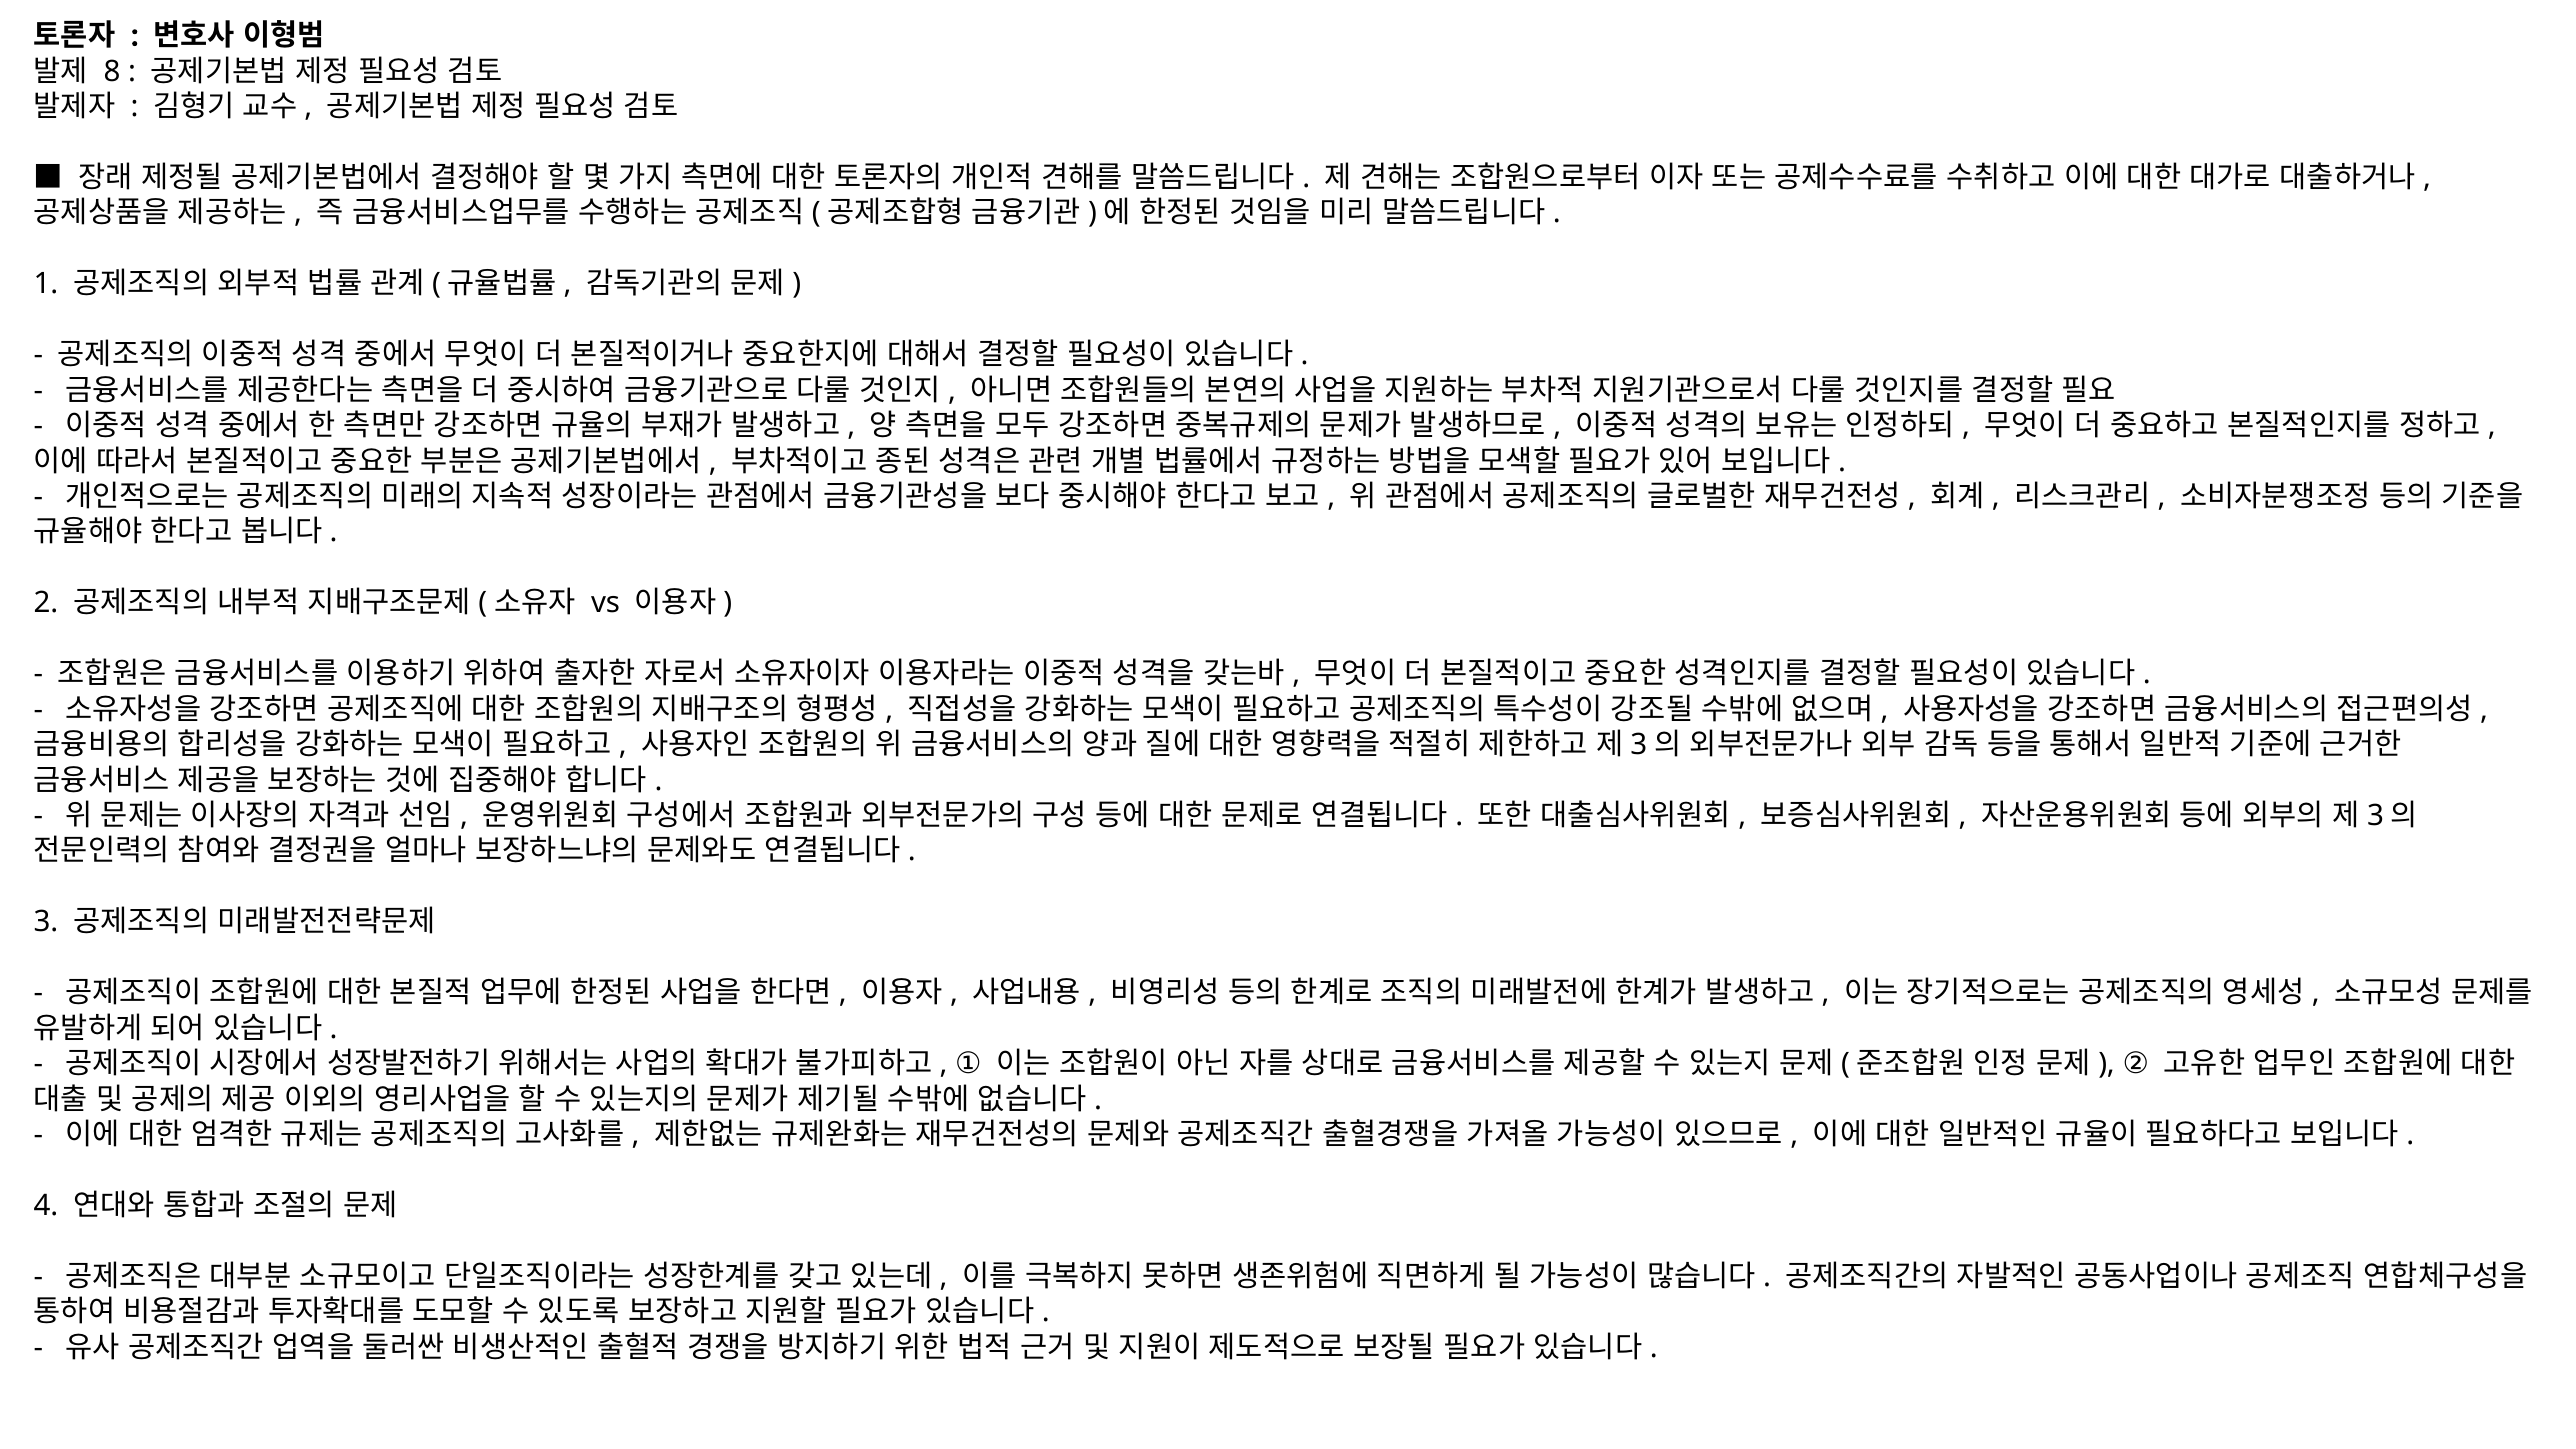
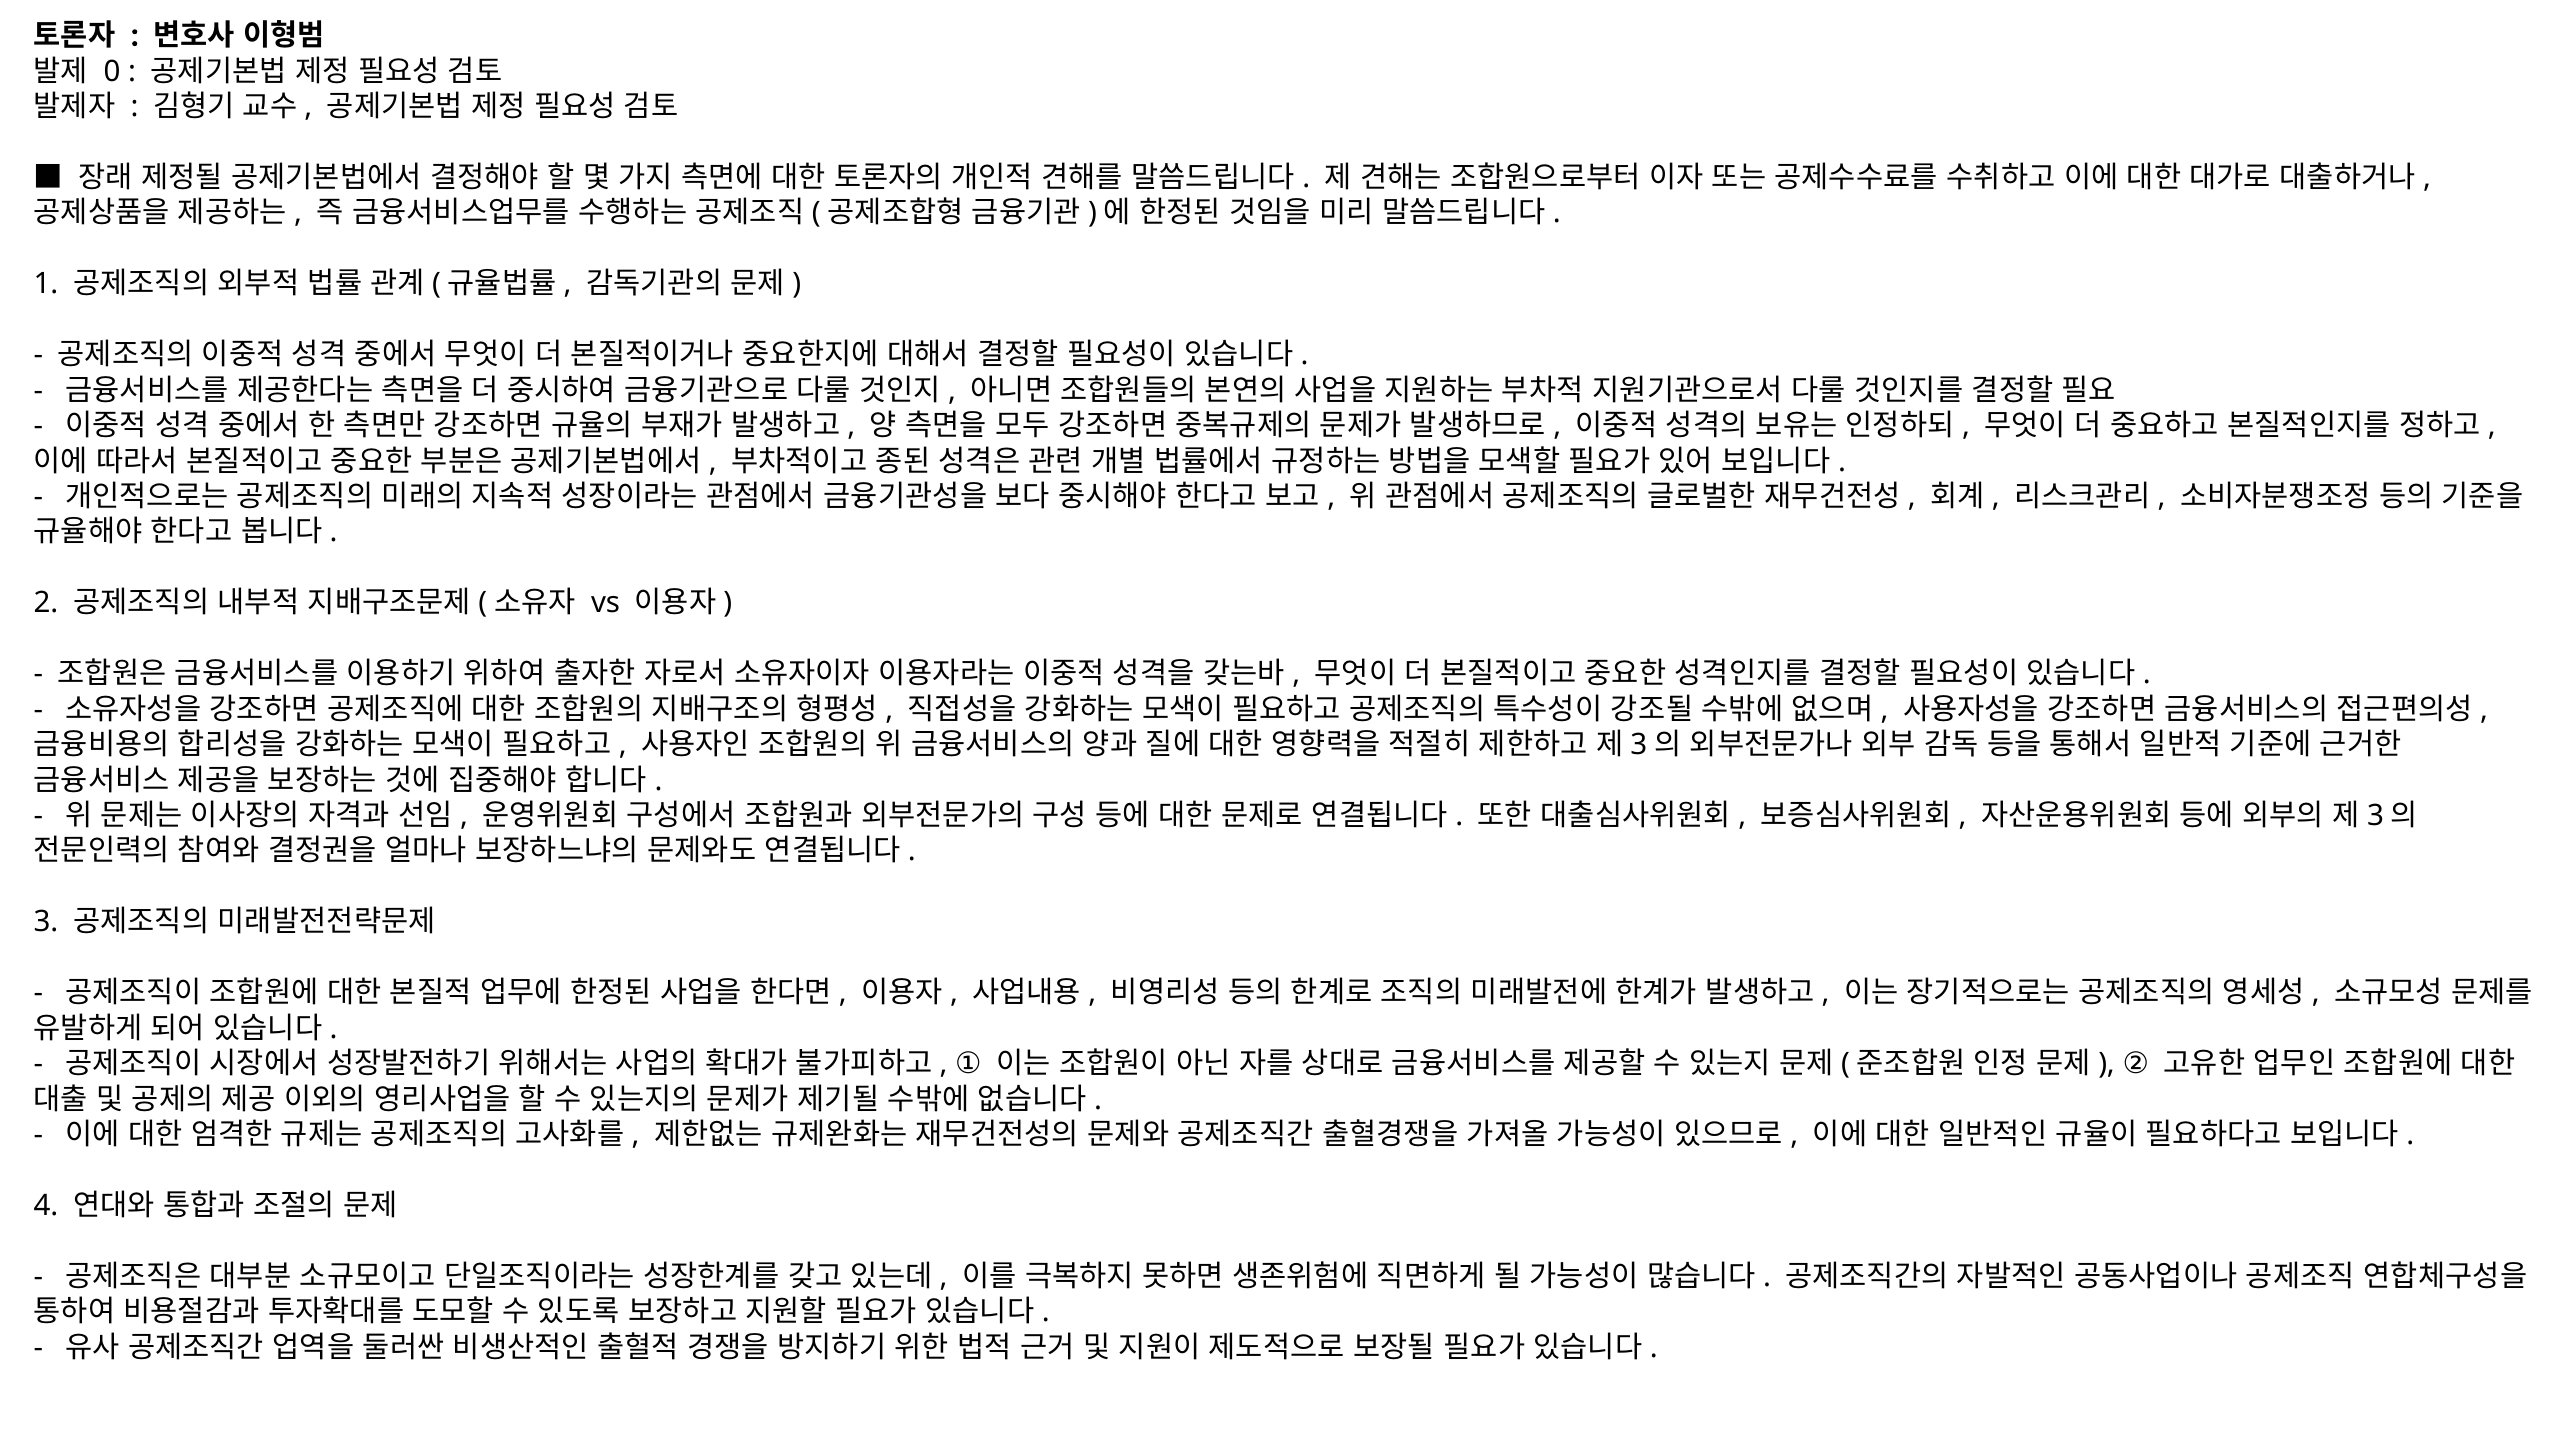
8: 8 -> 0 (112, 71)
